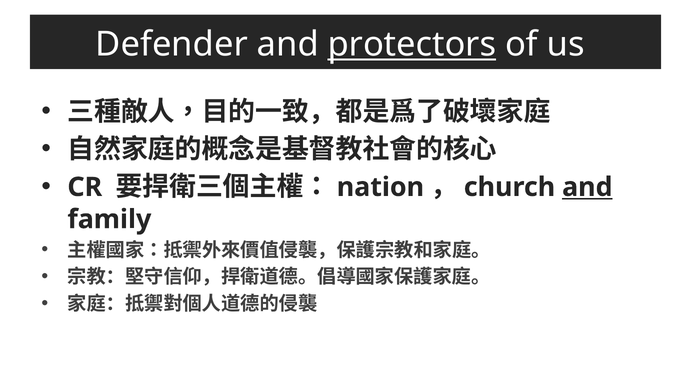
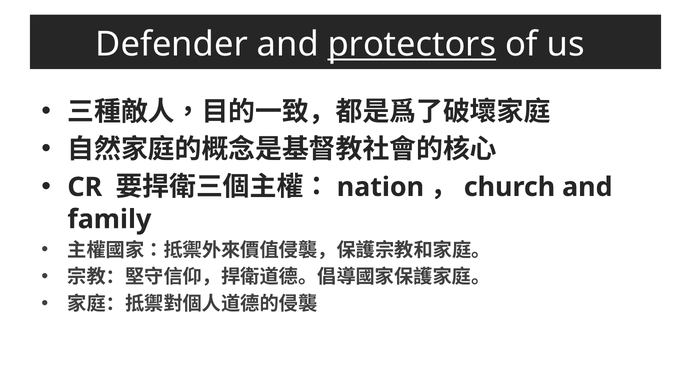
and underline: present -> none (587, 187)
